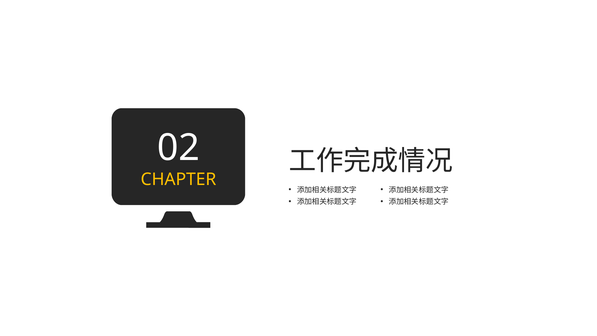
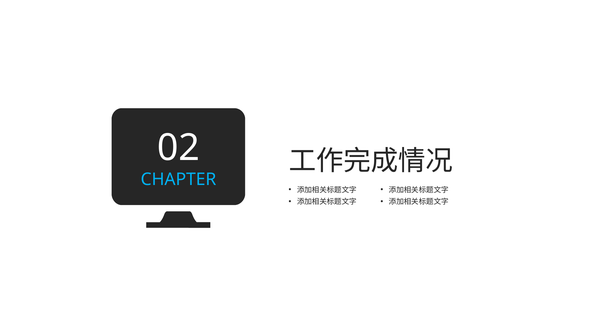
CHAPTER colour: yellow -> light blue (178, 179)
